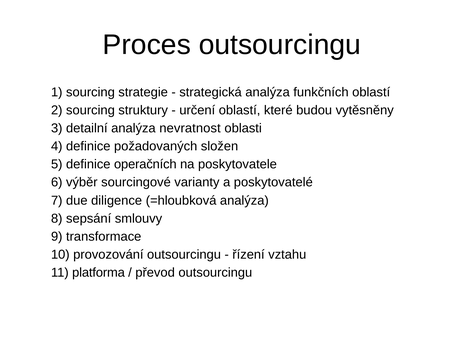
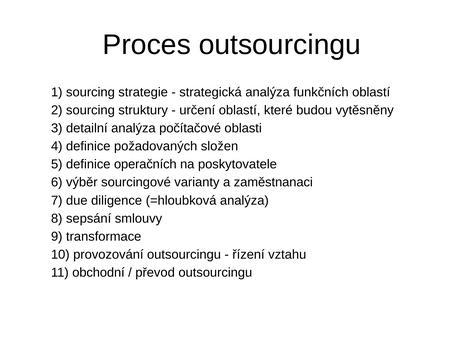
nevratnost: nevratnost -> počítačové (190, 128)
poskytovatelé: poskytovatelé -> zaměstnanaci (273, 182)
platforma: platforma -> obchodní (98, 273)
